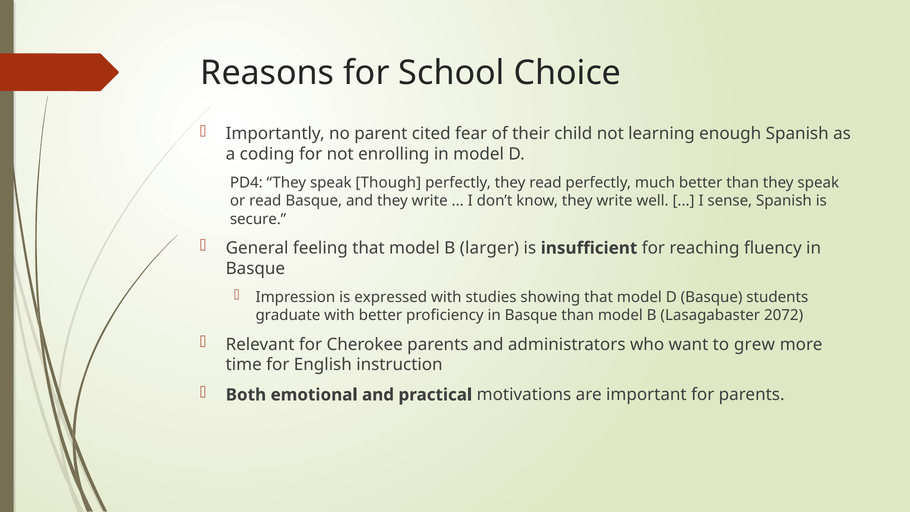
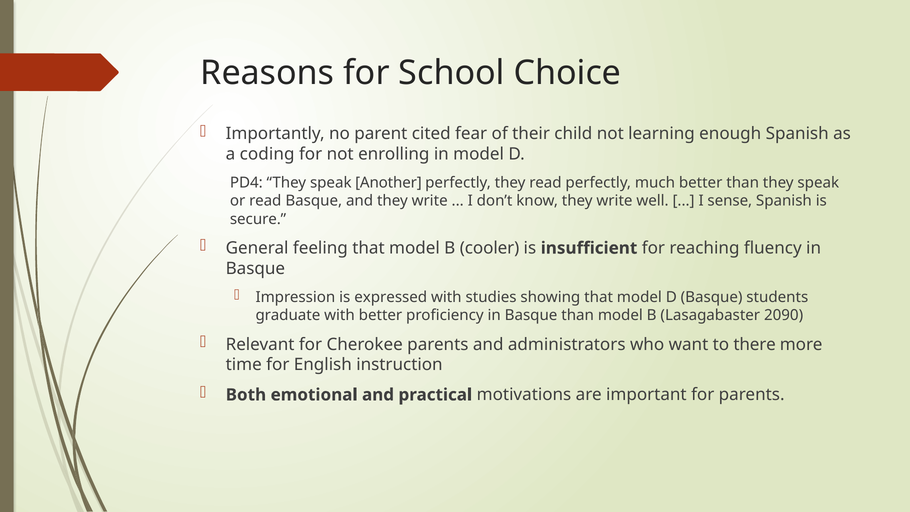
Though: Though -> Another (388, 183)
larger: larger -> cooler (490, 248)
2072: 2072 -> 2090 (784, 315)
grew: grew -> there (755, 344)
